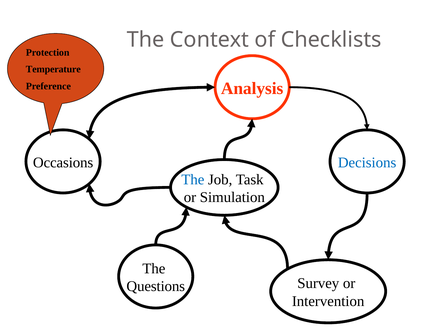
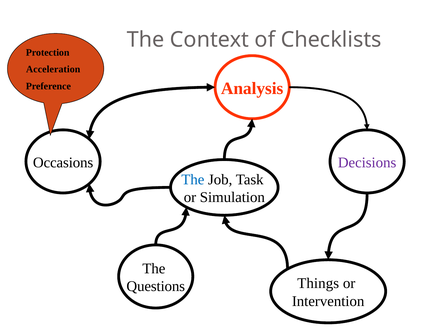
Temperature: Temperature -> Acceleration (53, 69)
Decisions colour: blue -> purple (367, 162)
Survey: Survey -> Things (318, 283)
